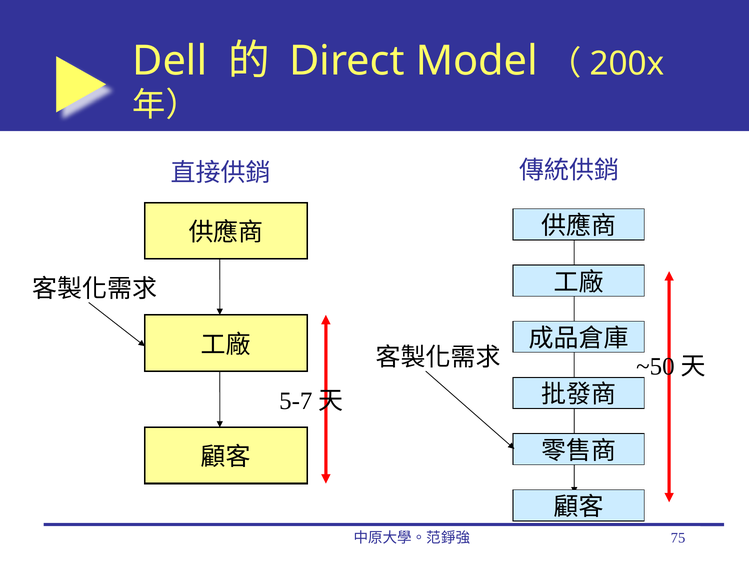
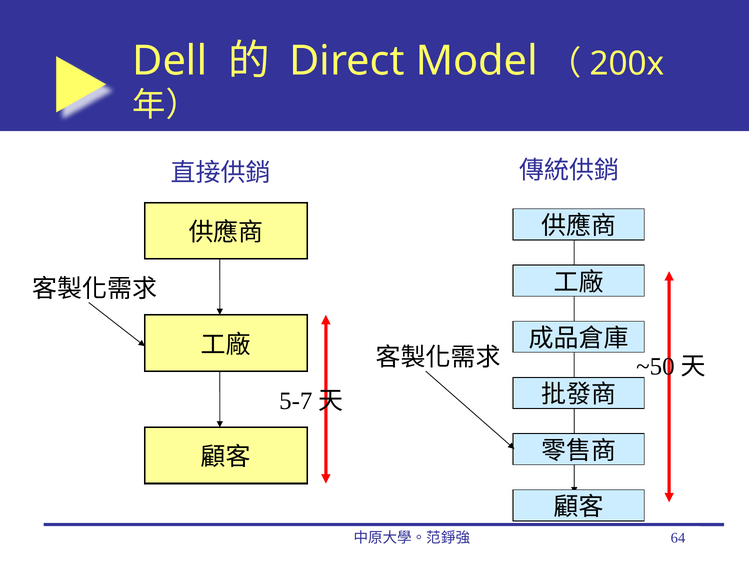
75: 75 -> 64 (678, 538)
